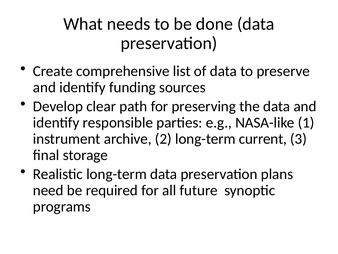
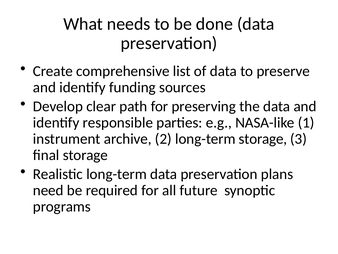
long-term current: current -> storage (263, 139)
